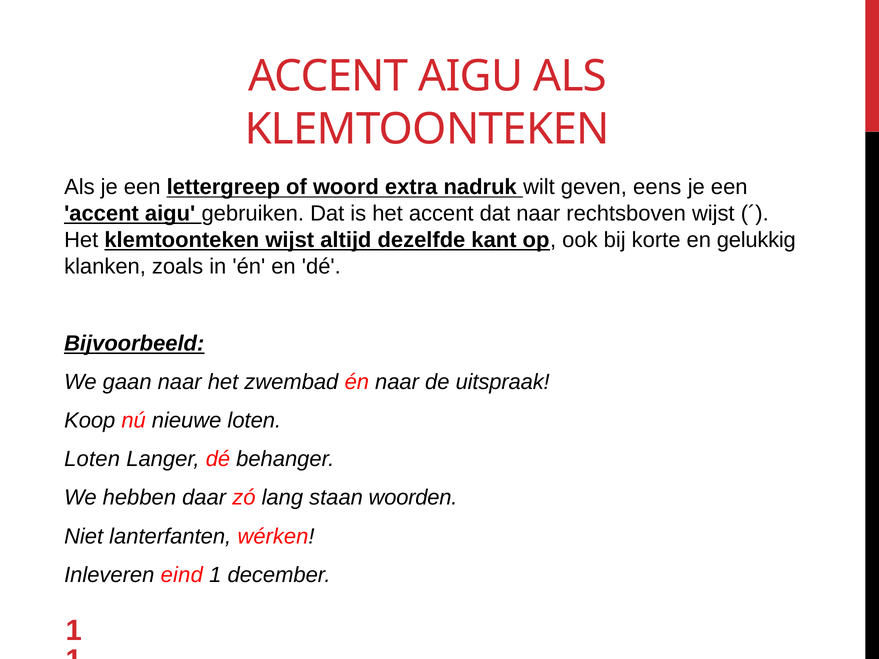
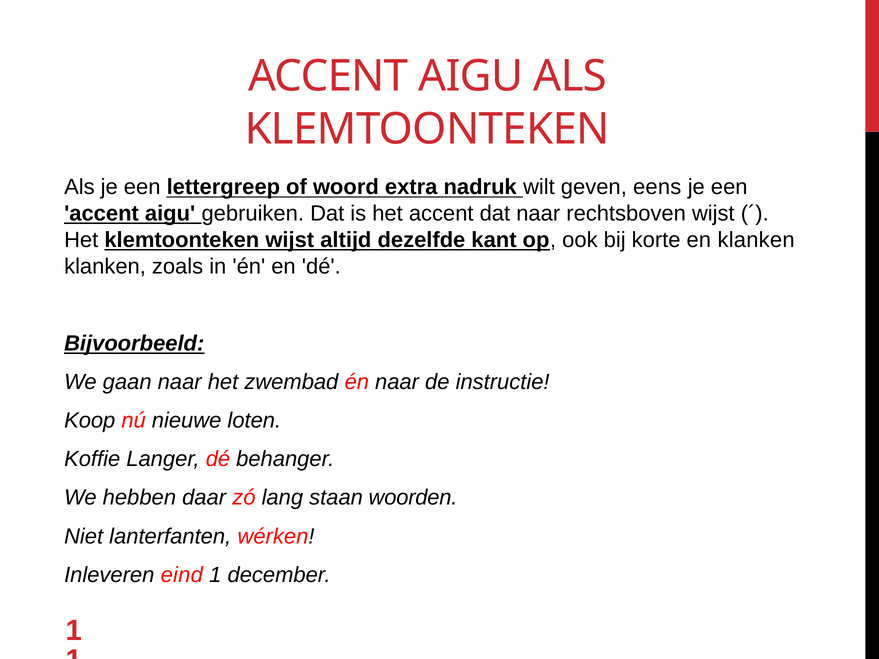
en gelukkig: gelukkig -> klanken (756, 240)
uitspraak: uitspraak -> instructie (503, 382)
Loten: Loten -> Koffie (92, 459)
